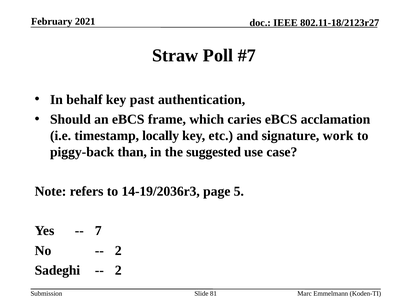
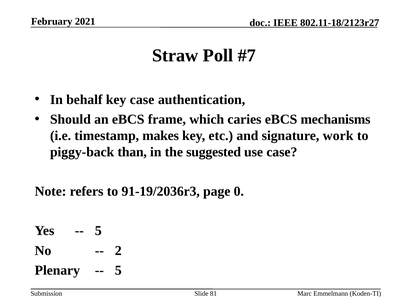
key past: past -> case (142, 100)
acclamation: acclamation -> mechanisms (336, 119)
locally: locally -> makes (161, 136)
14-19/2036r3: 14-19/2036r3 -> 91-19/2036r3 (161, 191)
5: 5 -> 0 (239, 191)
7: 7 -> 5 (98, 231)
Sadeghi: Sadeghi -> Plenary (57, 270)
2: 2 -> 5 (118, 270)
